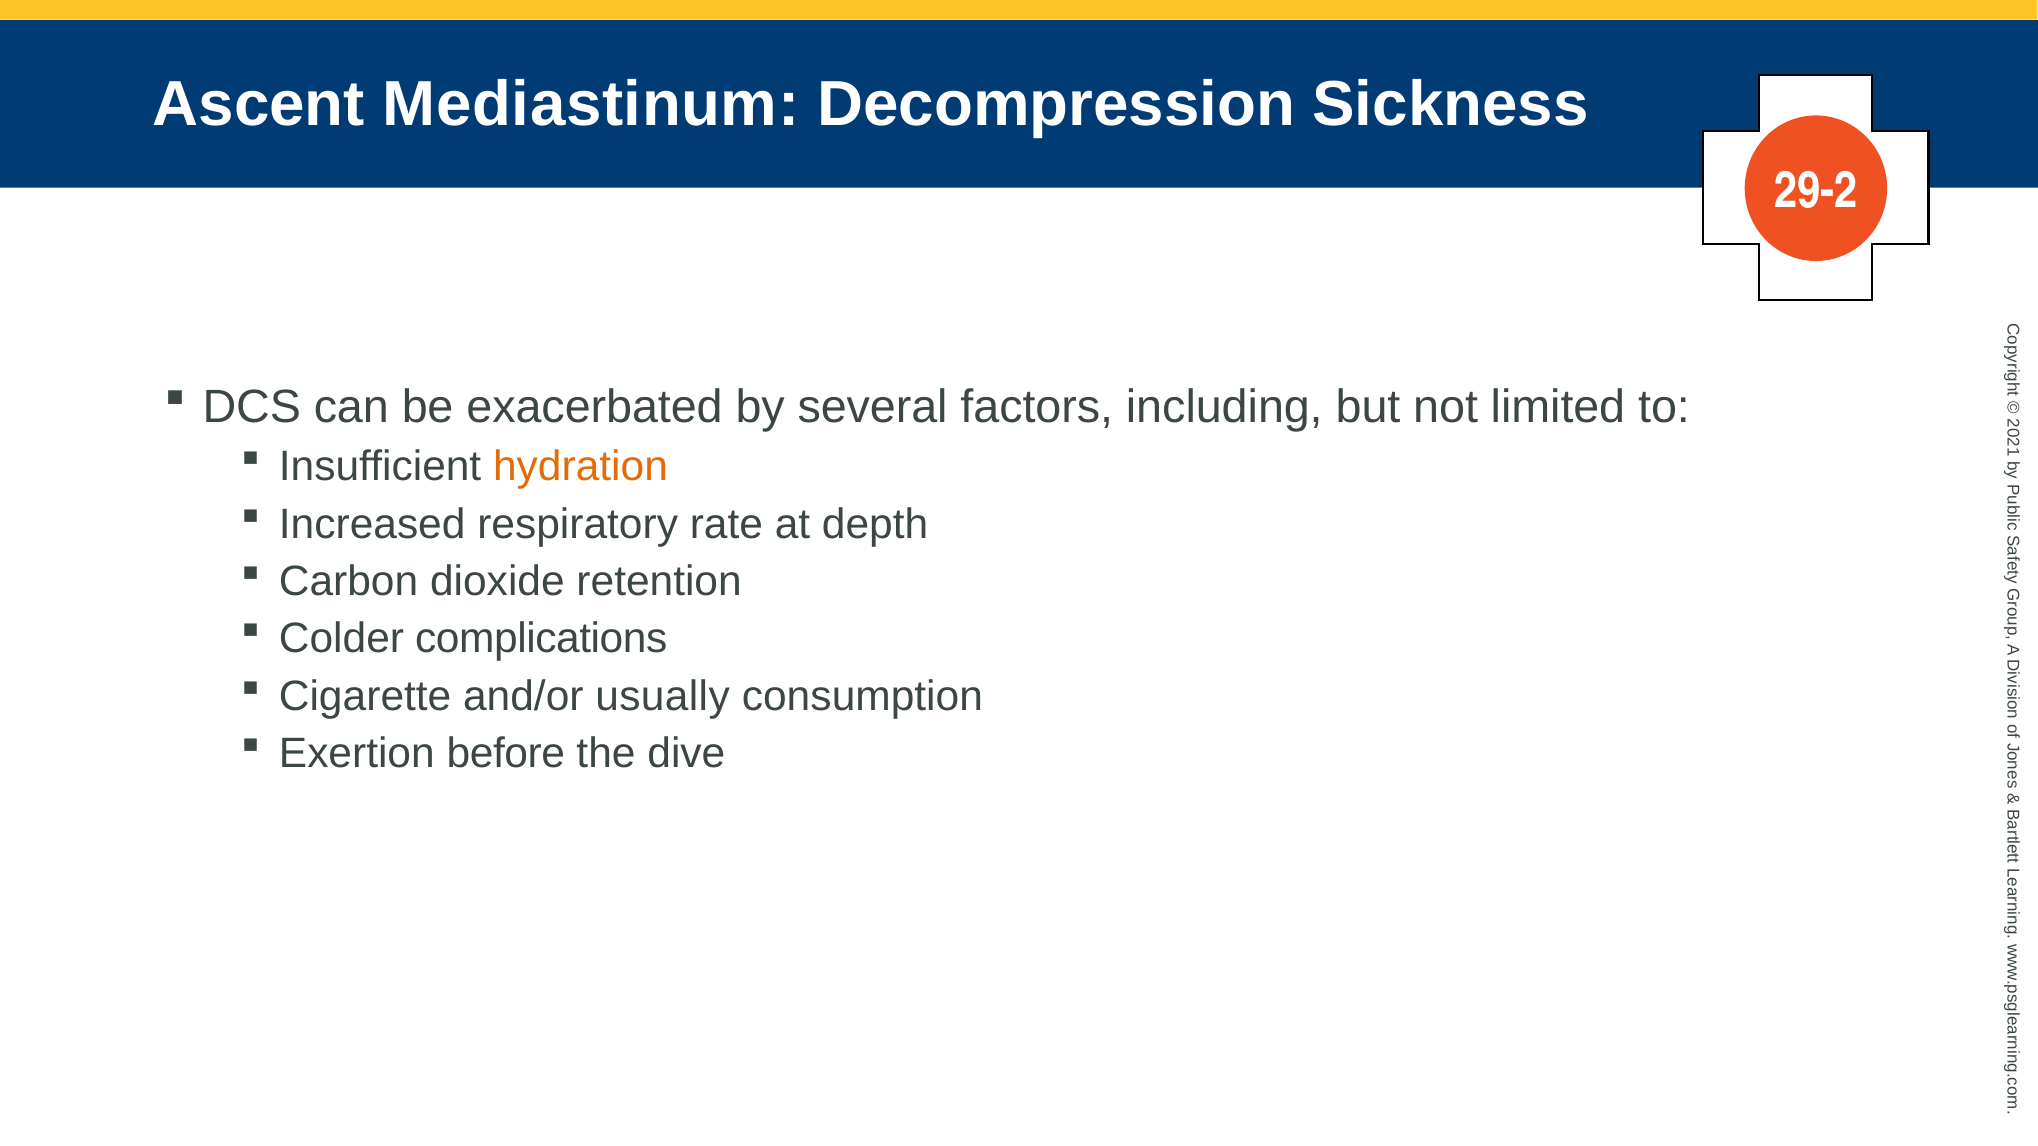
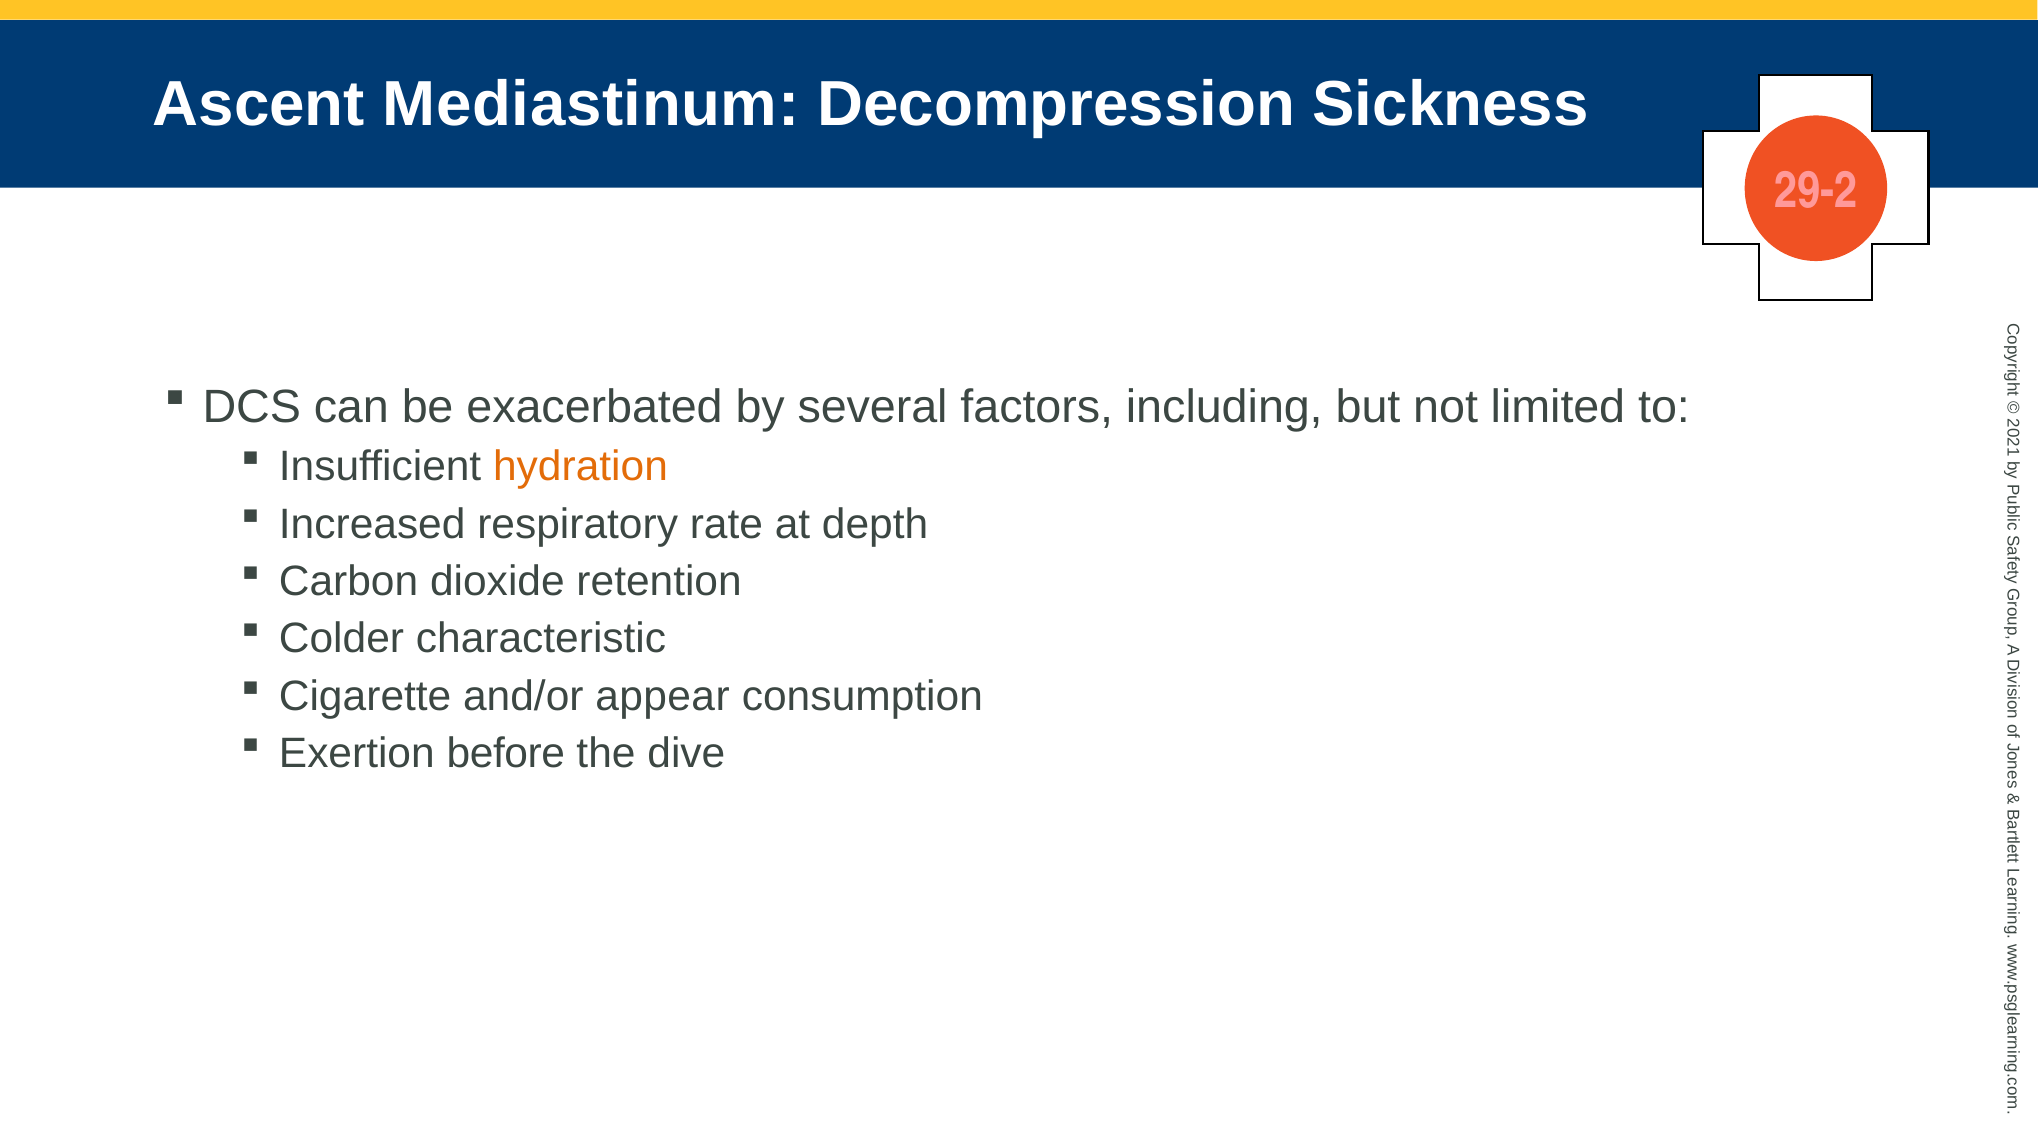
29-2 colour: white -> pink (1816, 191)
complications: complications -> characteristic (541, 639)
usually: usually -> appear (662, 696)
